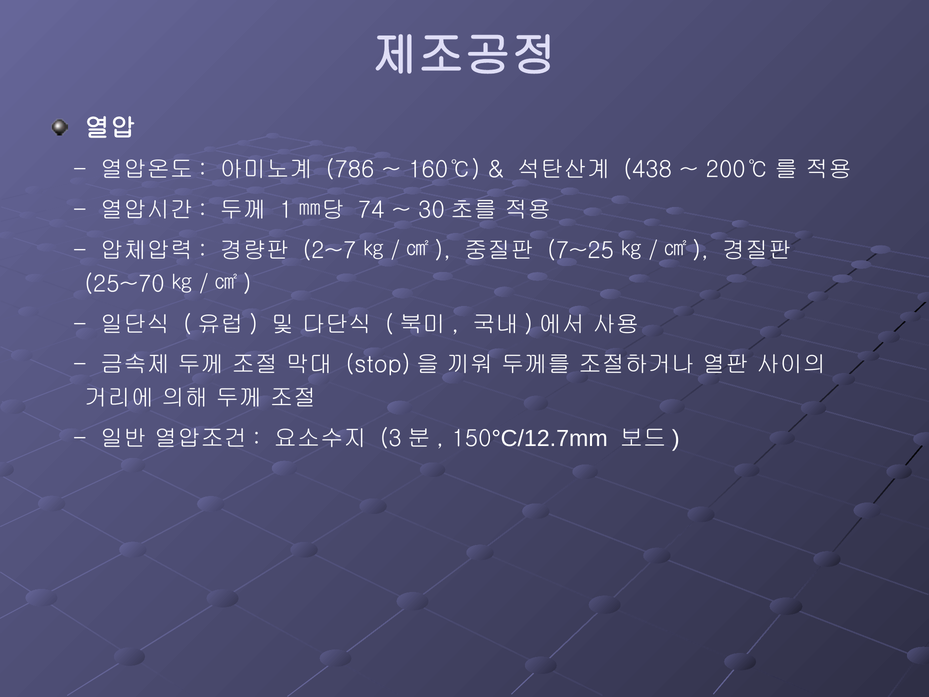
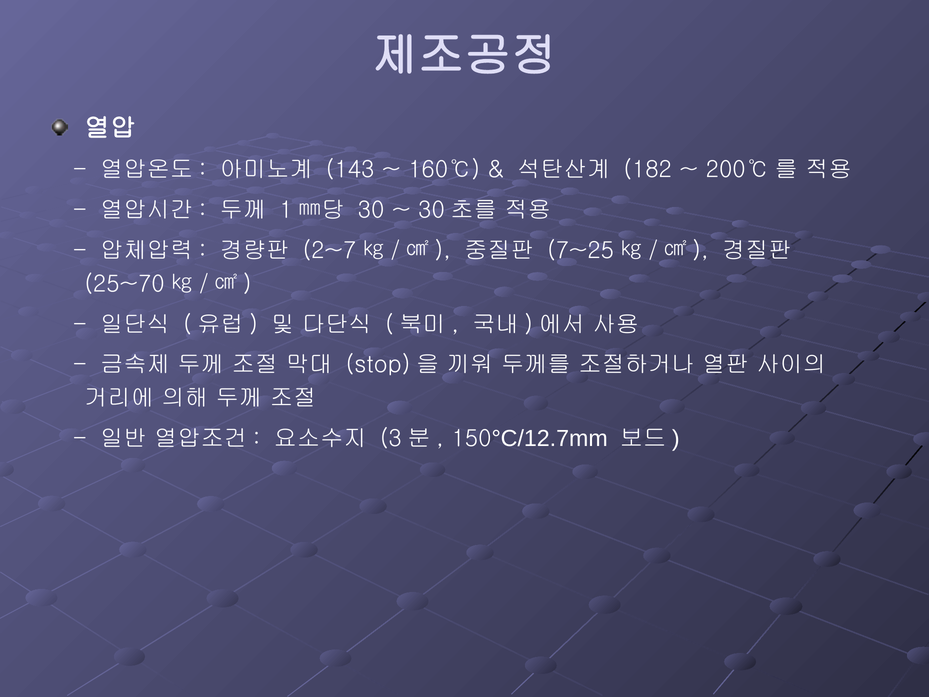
786: 786 -> 143 (350, 170)
438: 438 -> 182 (648, 170)
74: 74 -> 30 (371, 210)
